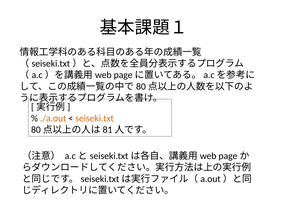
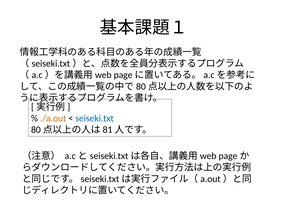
seiseki.txt colour: orange -> blue (95, 118)
